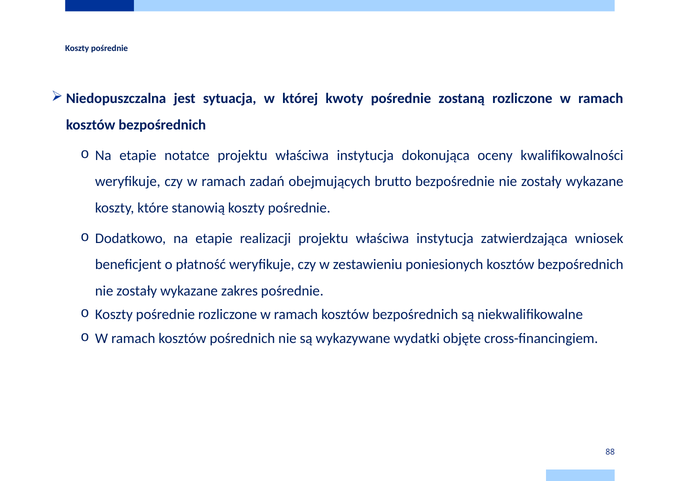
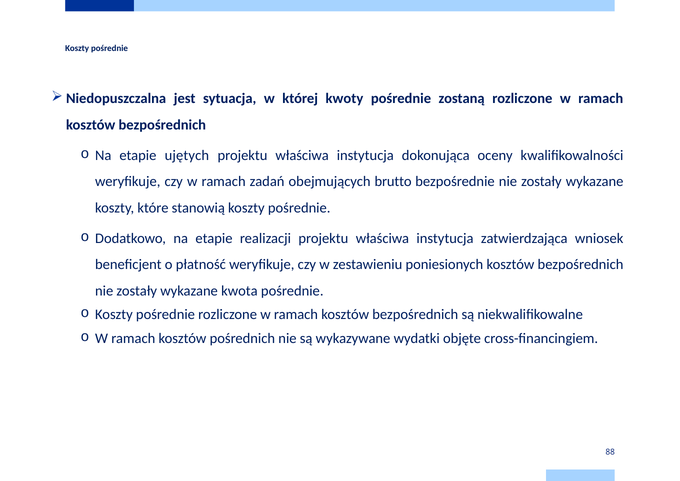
notatce: notatce -> ujętych (187, 155)
zakres: zakres -> kwota (239, 291)
